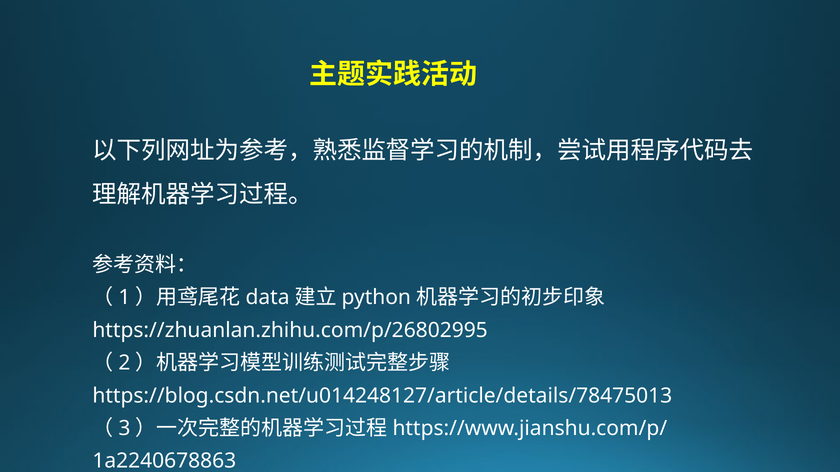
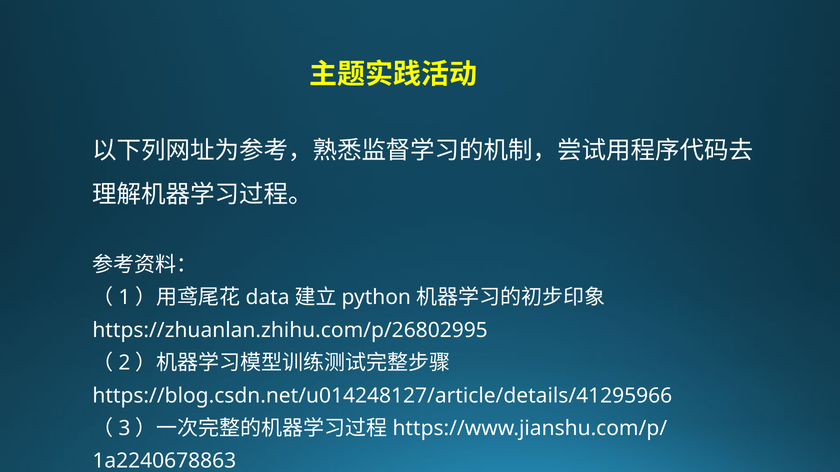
https://blog.csdn.net/u014248127/article/details/78475013: https://blog.csdn.net/u014248127/article/details/78475013 -> https://blog.csdn.net/u014248127/article/details/41295966 (382, 396)
